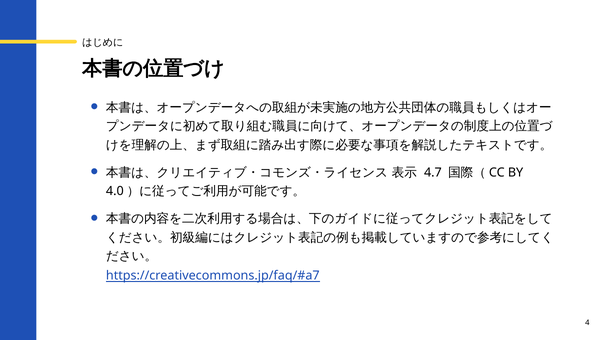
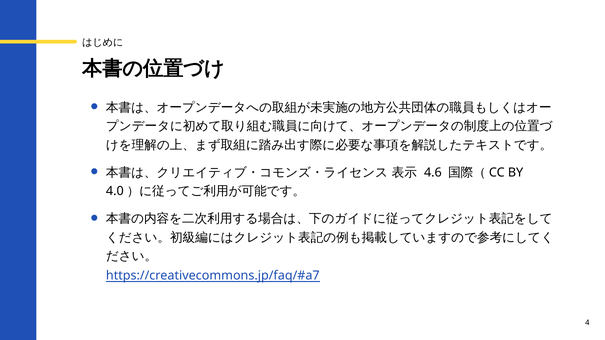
4.7: 4.7 -> 4.6 (433, 173)
